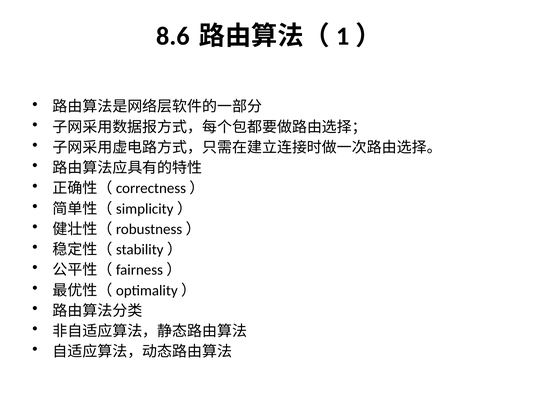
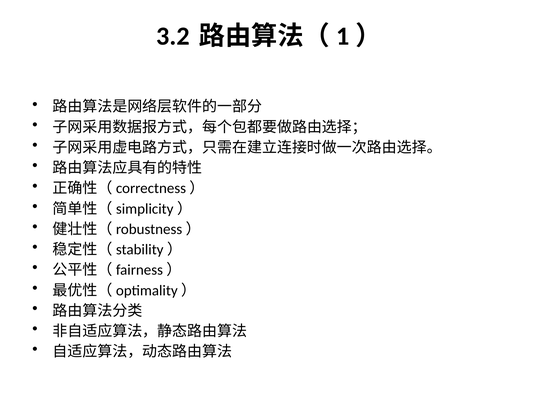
8.6: 8.6 -> 3.2 (173, 36)
